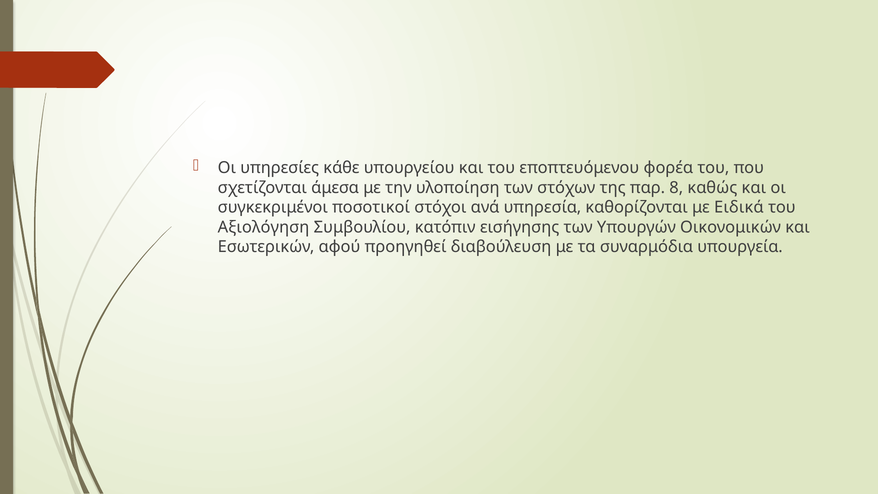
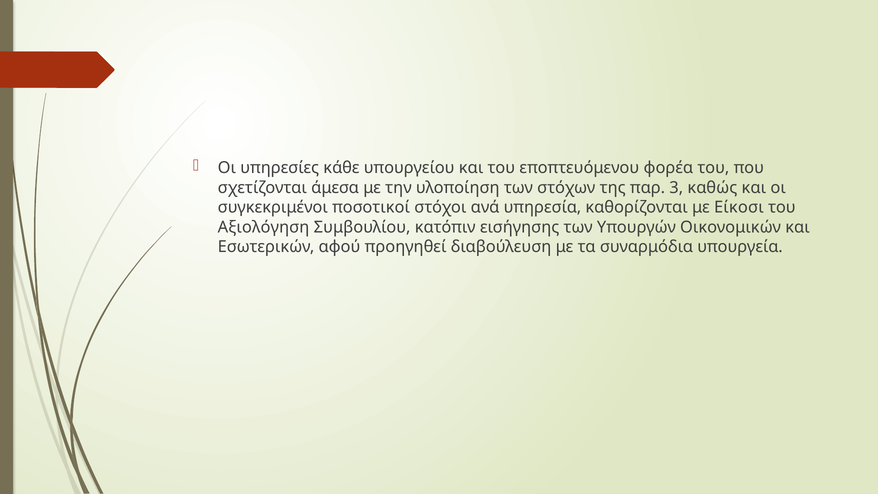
8: 8 -> 3 (676, 188)
Ειδικά: Ειδικά -> Είκοσι (739, 207)
